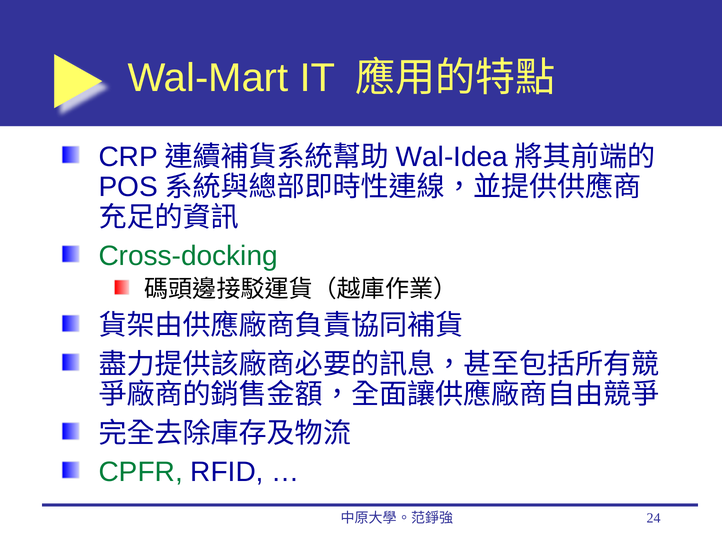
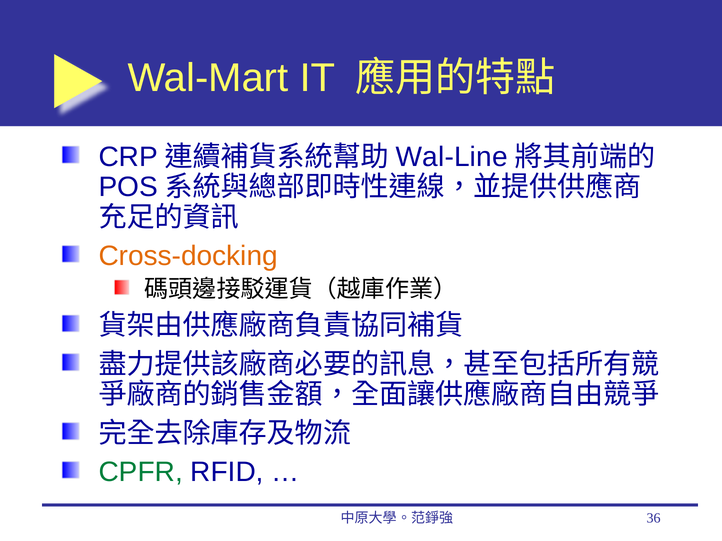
Wal-Idea: Wal-Idea -> Wal-Line (452, 157)
Cross-docking colour: green -> orange (188, 256)
24: 24 -> 36 (654, 518)
